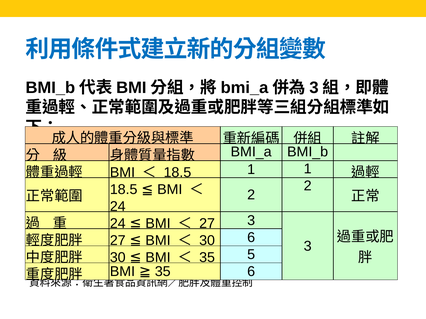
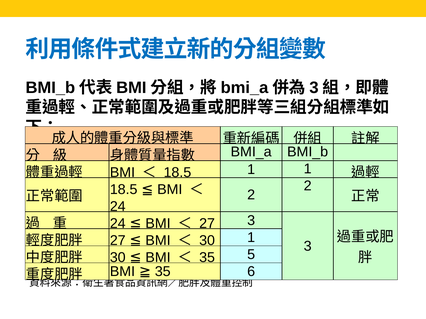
6: 6 -> 1 (251, 238)
